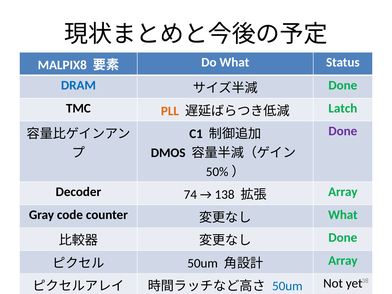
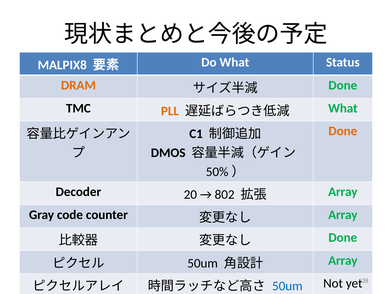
DRAM colour: blue -> orange (78, 85)
Latch: Latch -> What (343, 108)
Done colour: purple -> orange (343, 131)
74: 74 -> 20 (190, 195)
138: 138 -> 802 (225, 195)
What: What -> Array (343, 215)
